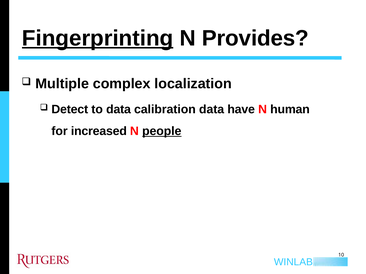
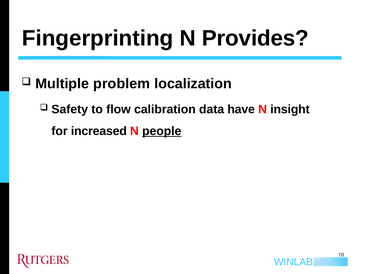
Fingerprinting underline: present -> none (98, 38)
complex: complex -> problem (122, 84)
Detect: Detect -> Safety (70, 109)
to data: data -> flow (118, 109)
human: human -> insight (290, 109)
